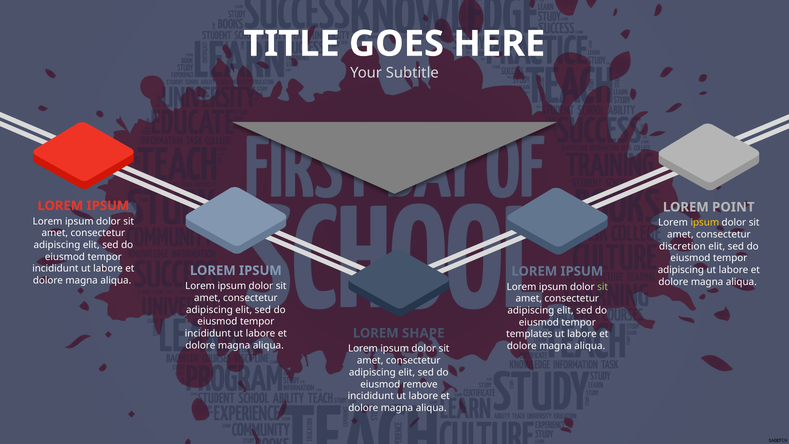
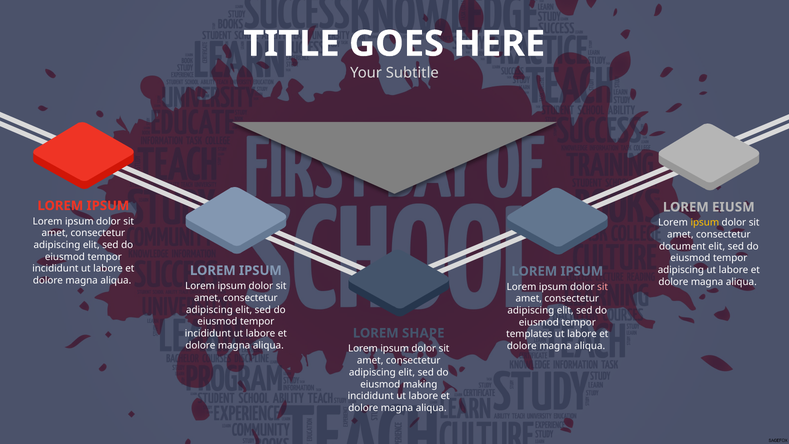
POINT: POINT -> EIUSM (733, 207)
discretion: discretion -> document (682, 246)
sit colour: light green -> pink (603, 287)
remove: remove -> making (420, 384)
